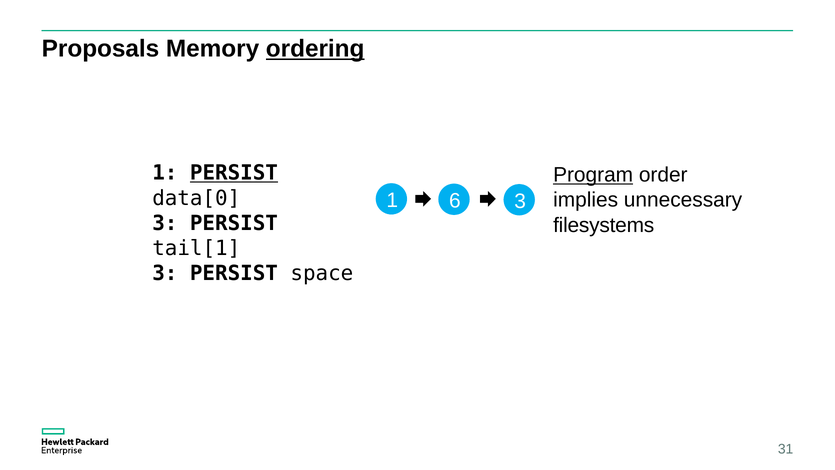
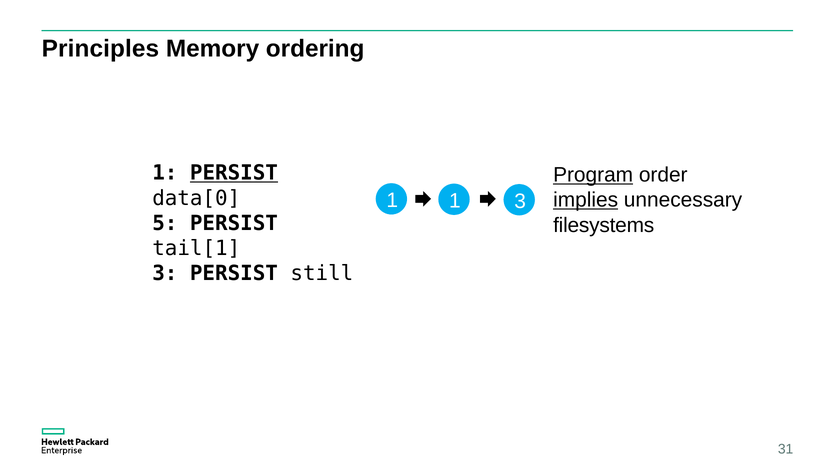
Proposals: Proposals -> Principles (100, 49)
ordering underline: present -> none (315, 49)
implies underline: none -> present (586, 200)
6: 6 -> 1 (455, 201)
3: 3 -> 5 (165, 223)
space: space -> still (322, 273)
